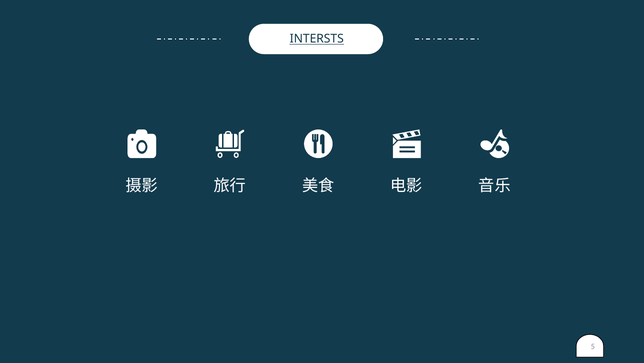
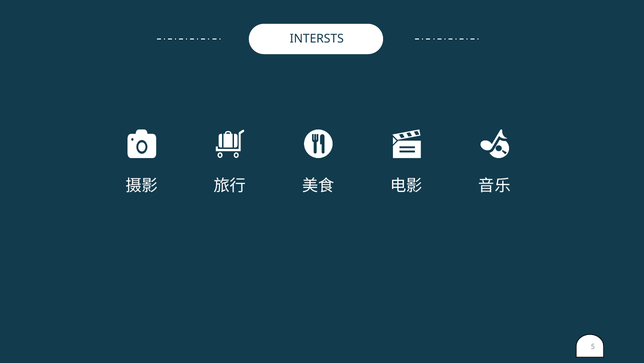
INTERSTS underline: present -> none (317, 39)
